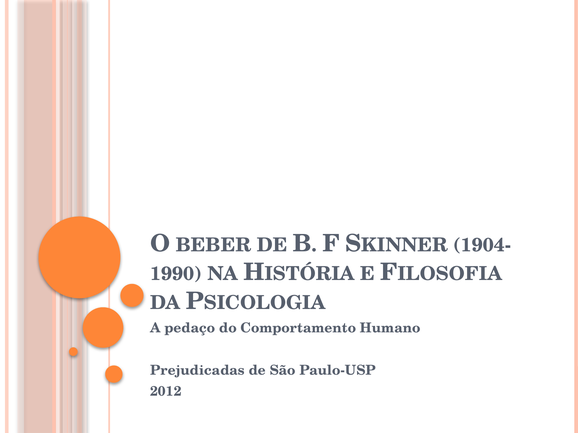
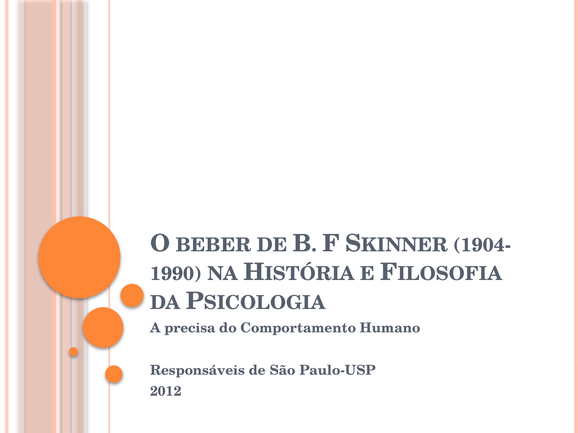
pedaço: pedaço -> precisa (190, 328)
Prejudicadas: Prejudicadas -> Responsáveis (198, 371)
